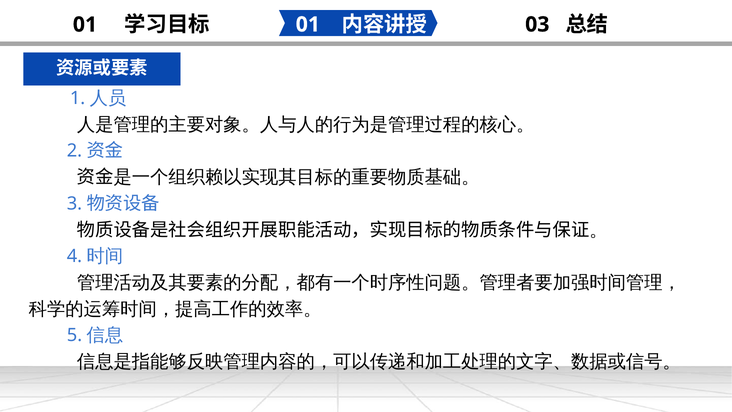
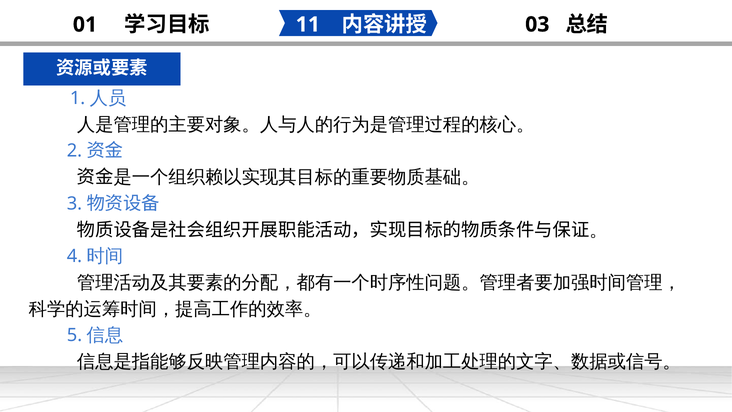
01: 01 -> 11 (308, 25)
